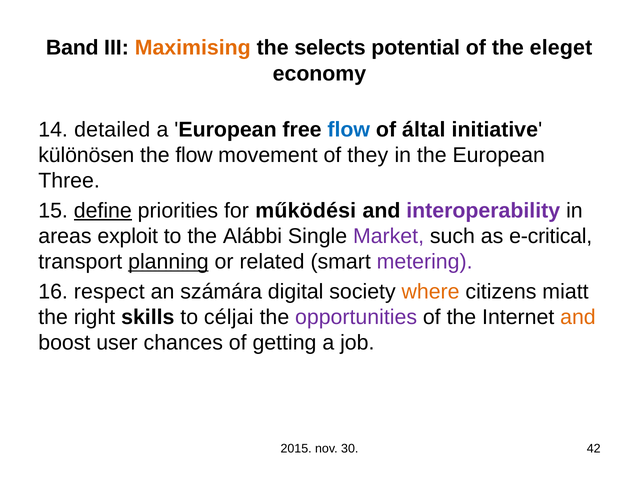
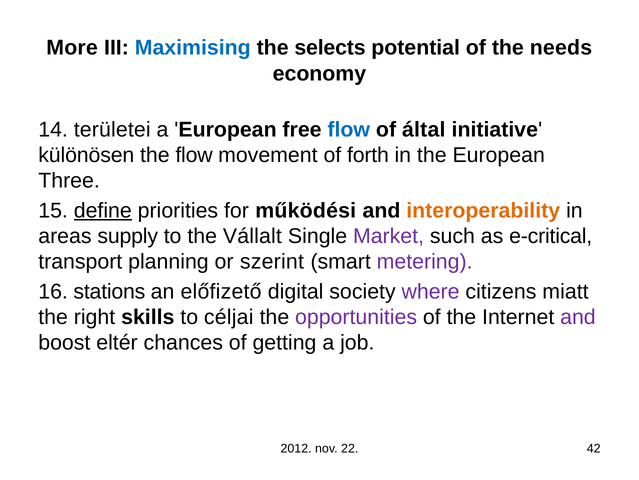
Band: Band -> More (72, 48)
Maximising colour: orange -> blue (193, 48)
eleget: eleget -> needs (561, 48)
detailed: detailed -> területei (112, 129)
they: they -> forth (368, 155)
interoperability colour: purple -> orange (483, 210)
exploit: exploit -> supply (128, 236)
Alábbi: Alábbi -> Vállalt (252, 236)
planning underline: present -> none (168, 261)
related: related -> szerint (272, 261)
respect: respect -> stations (109, 291)
számára: számára -> előfizető (221, 291)
where colour: orange -> purple (431, 291)
and colour: orange -> purple (578, 317)
user: user -> eltér (117, 342)
2015: 2015 -> 2012 (296, 448)
30: 30 -> 22 (350, 448)
